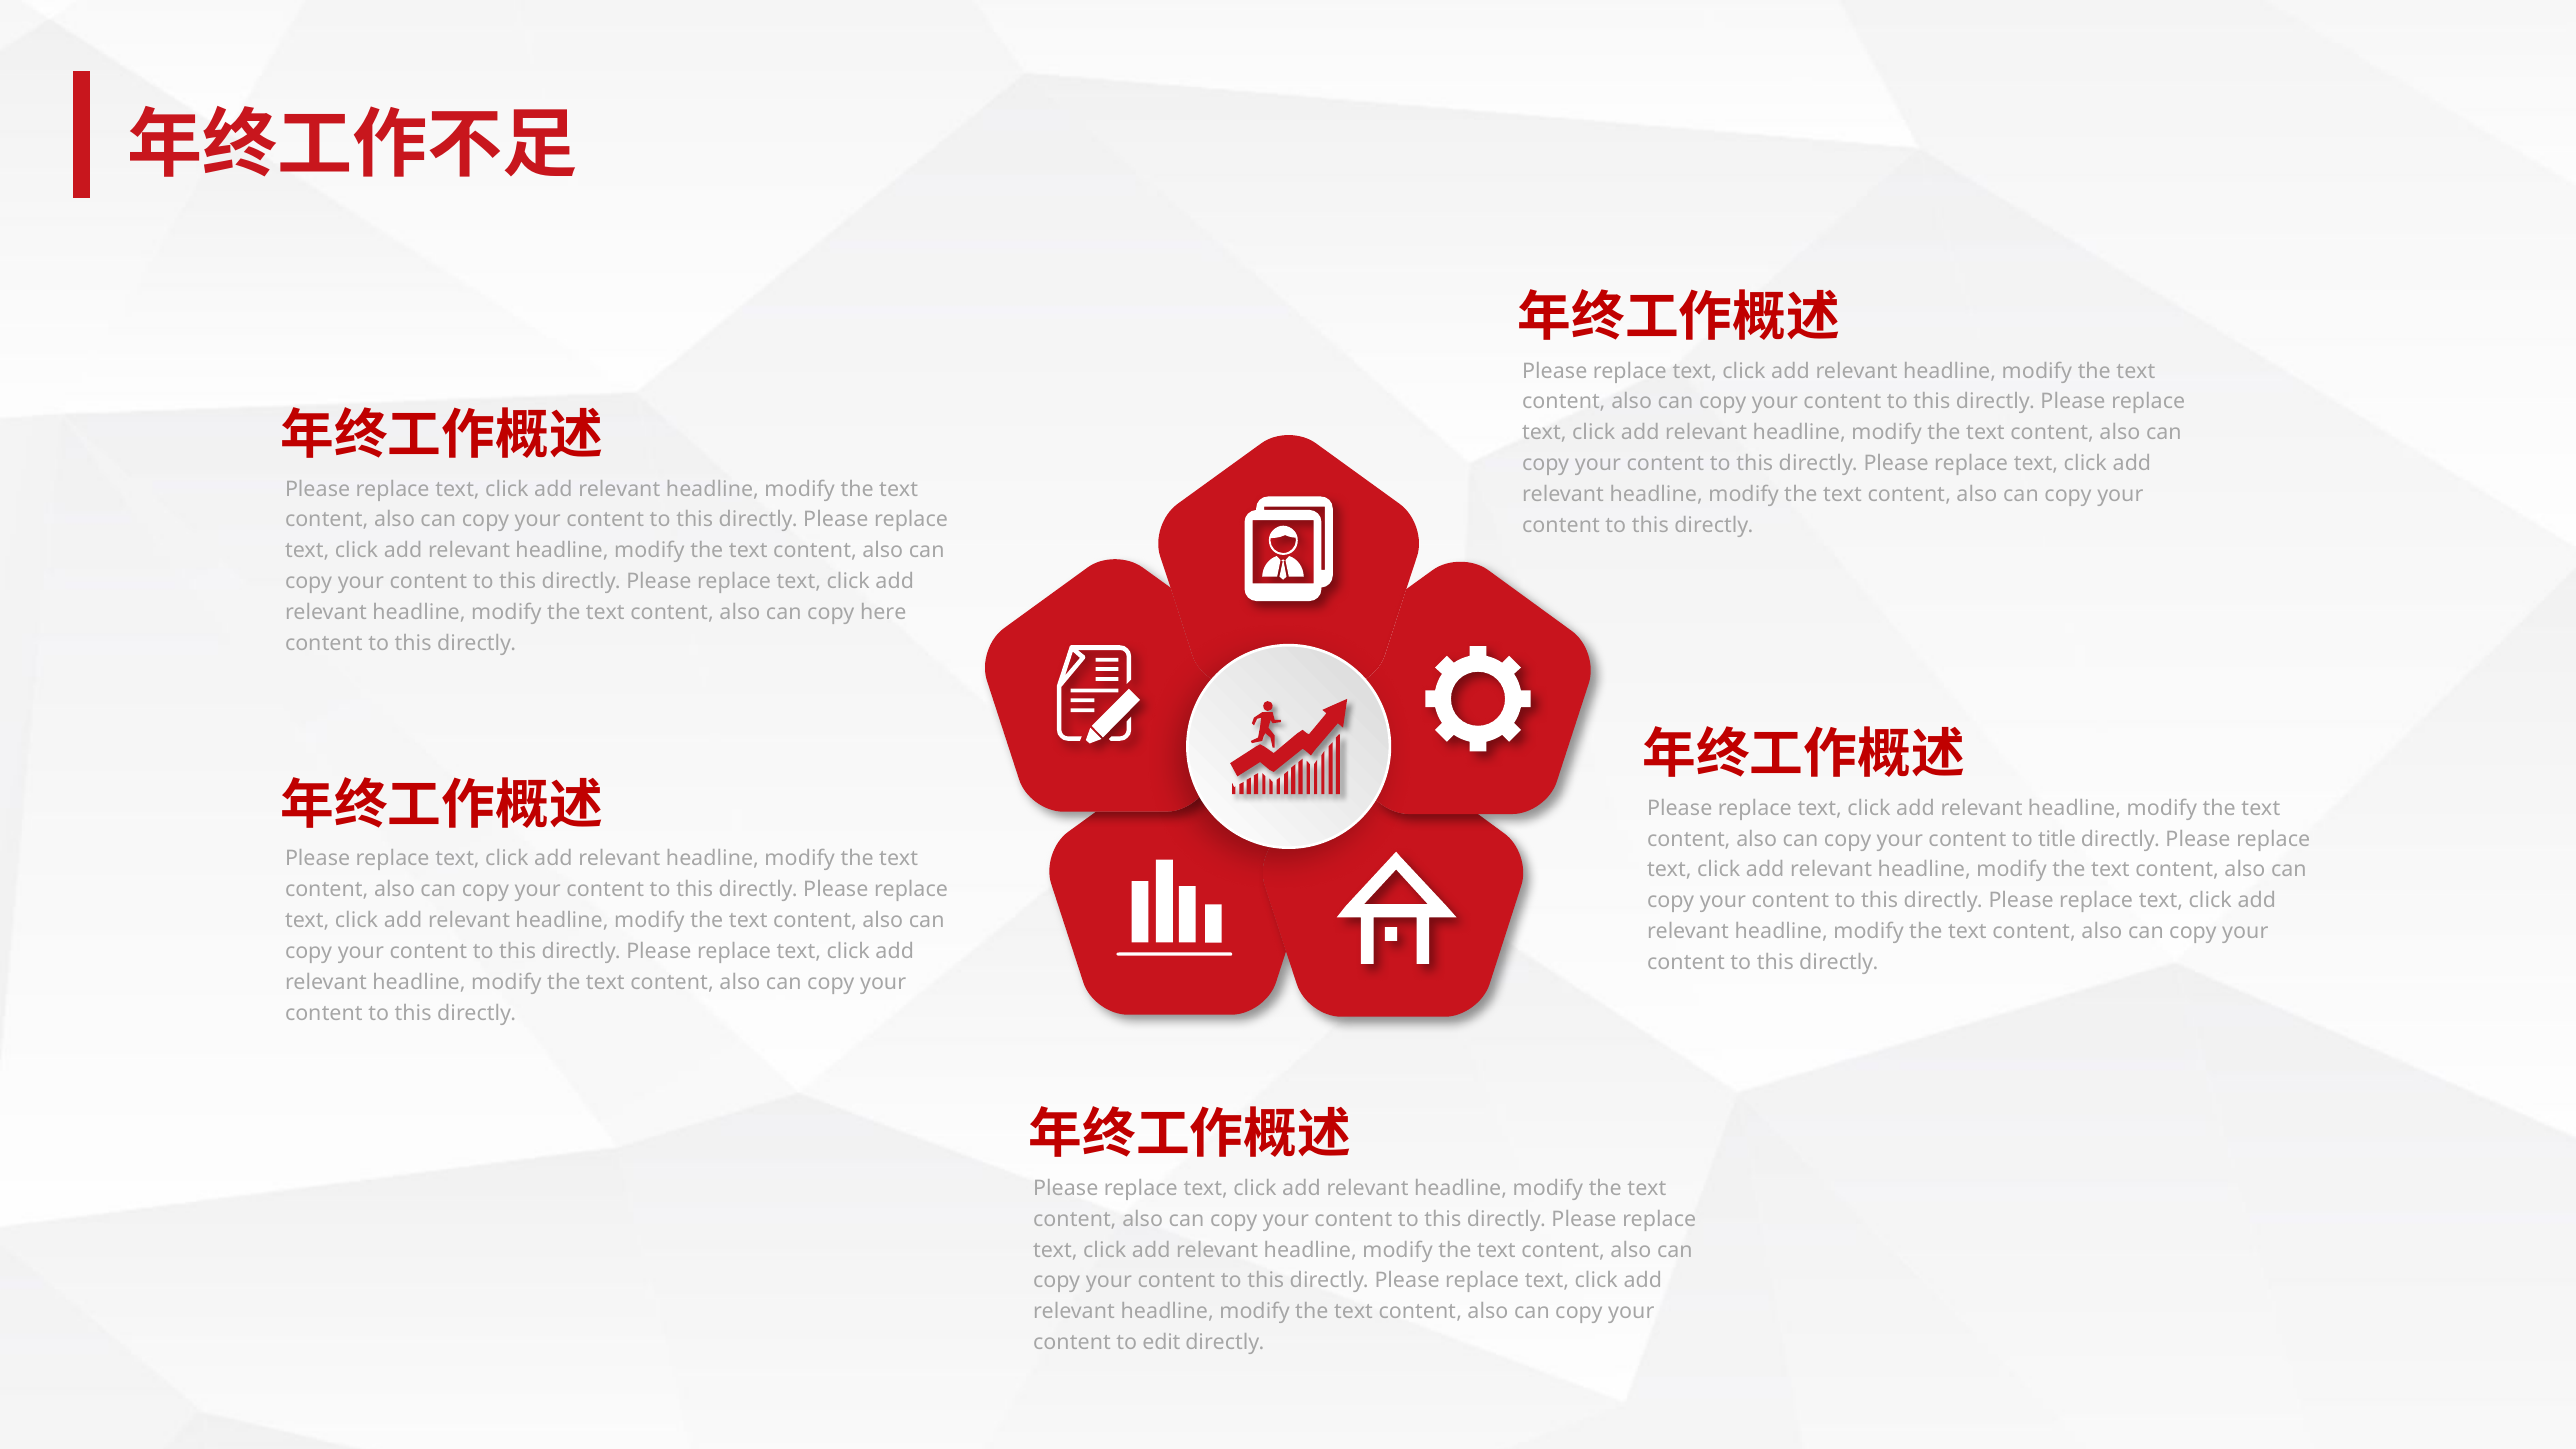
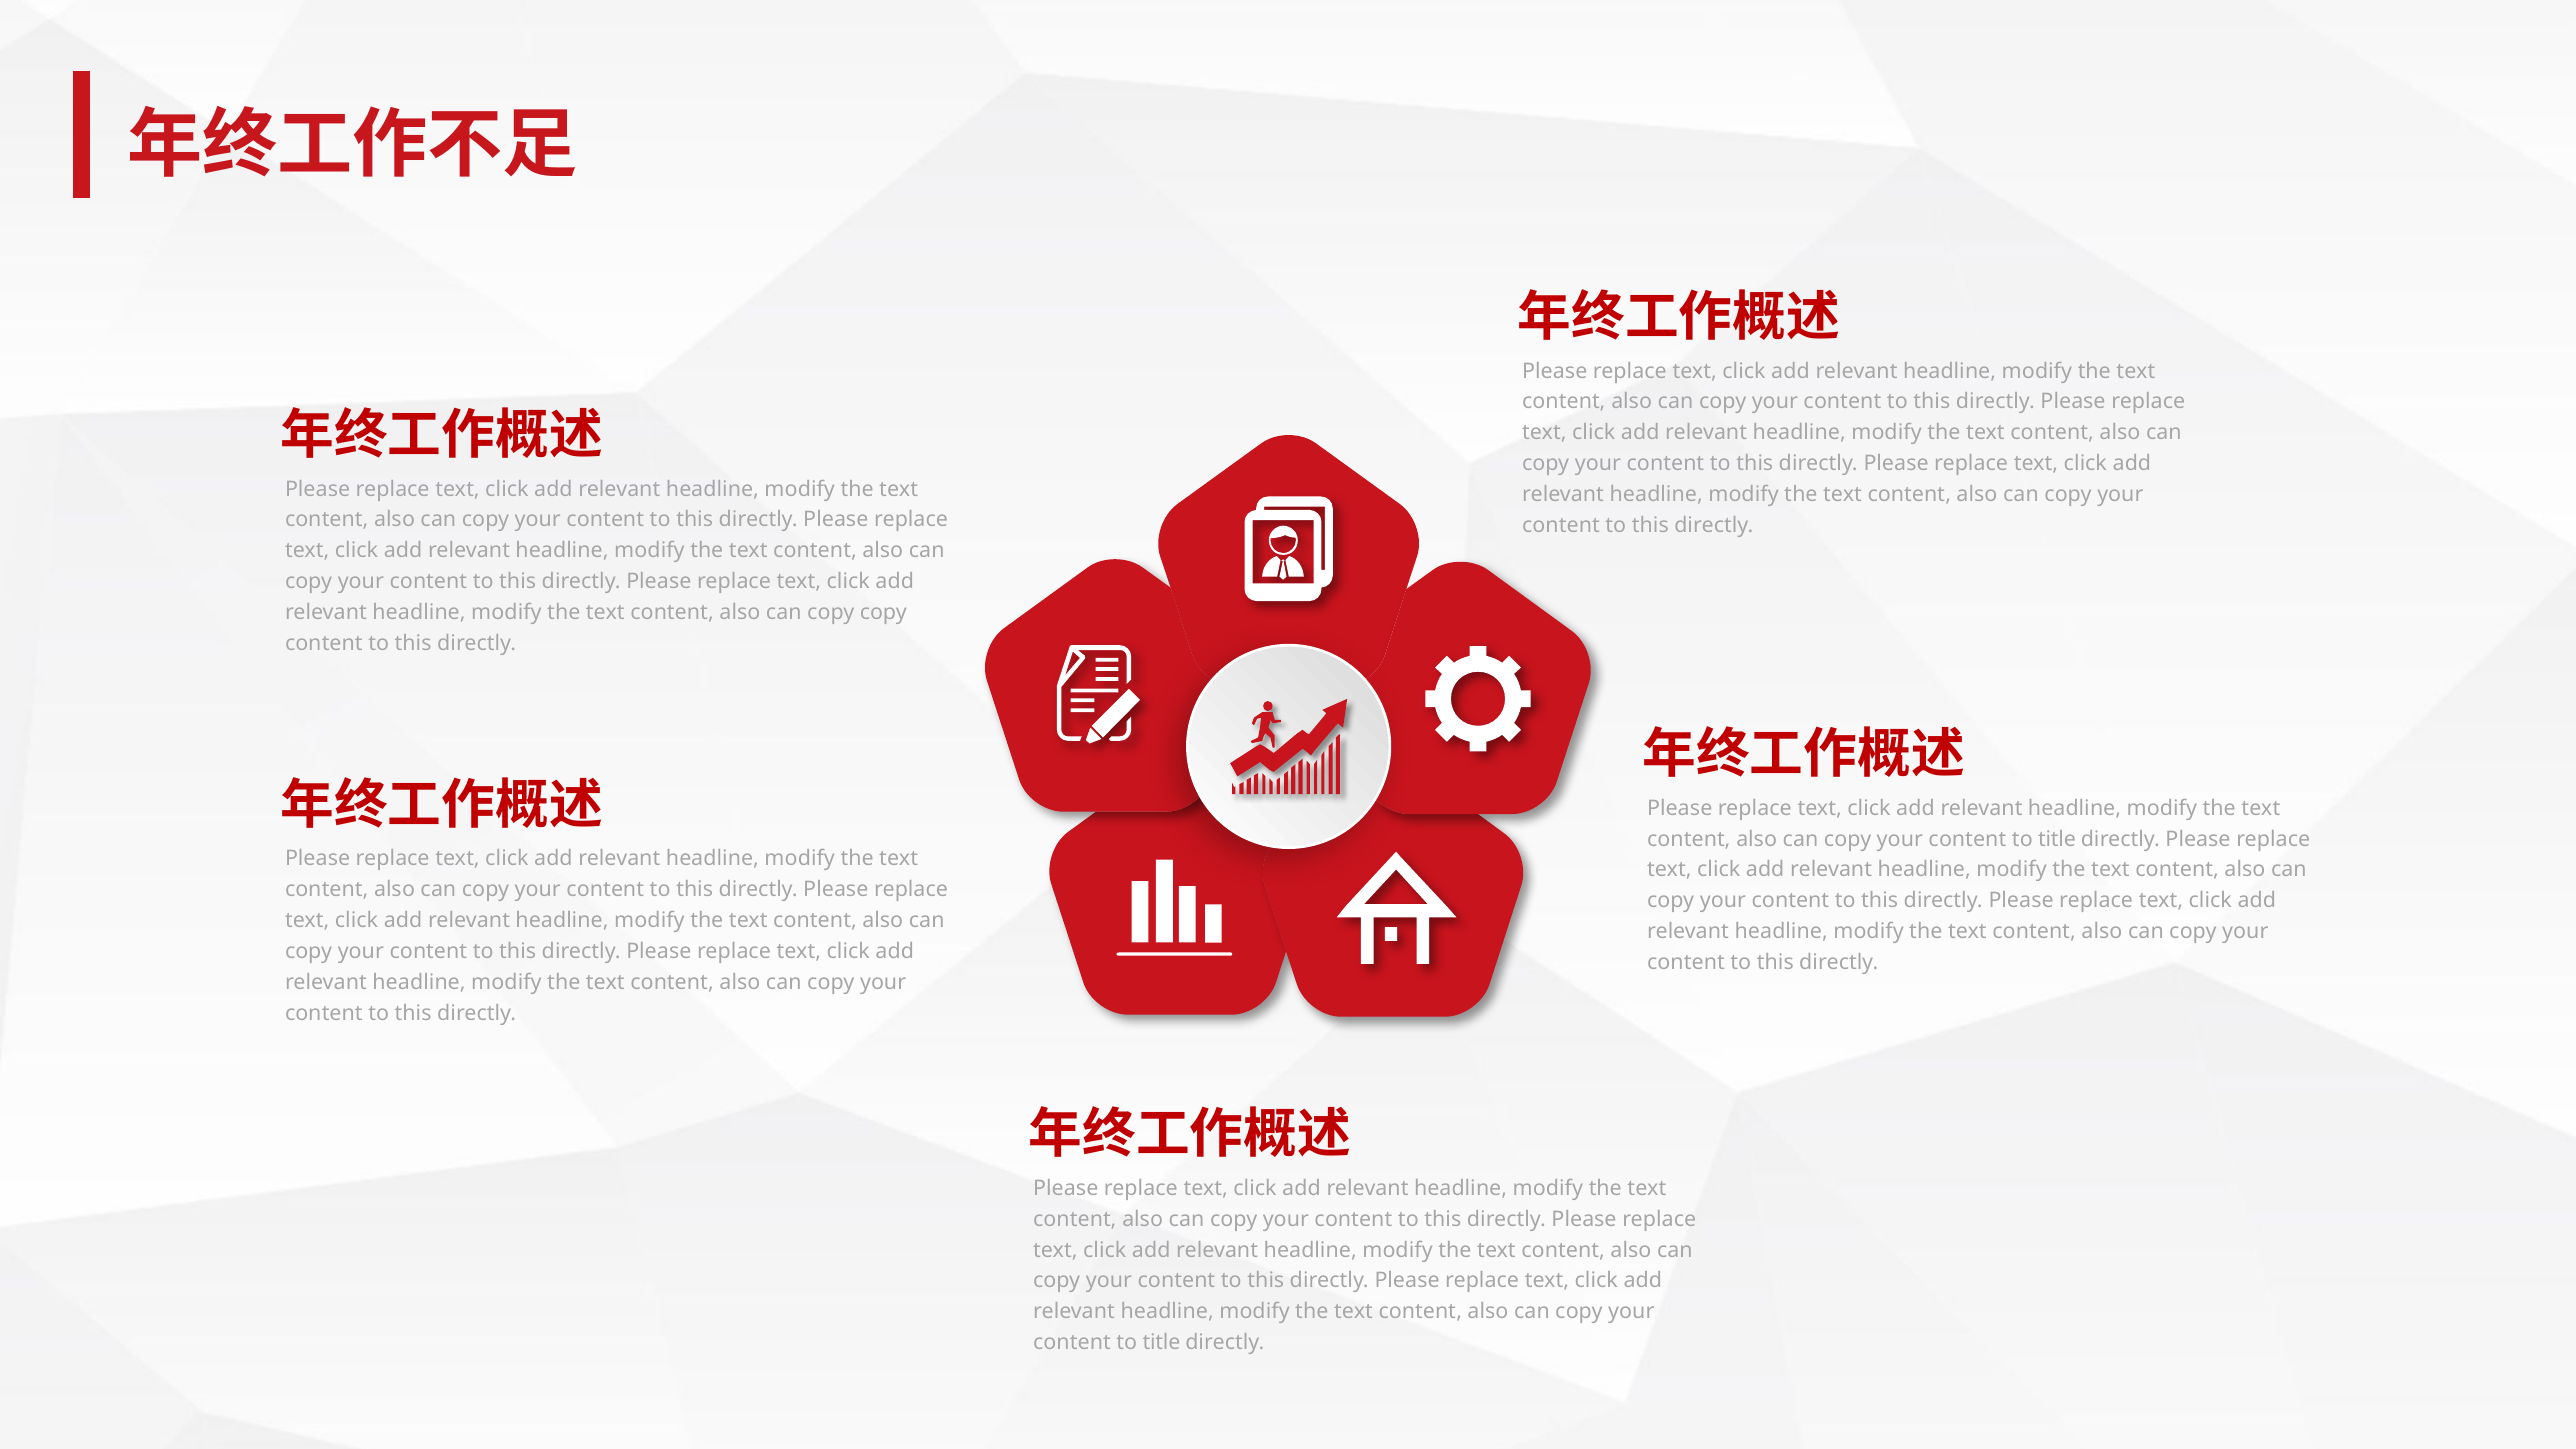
copy here: here -> copy (883, 612)
edit: edit -> title (1161, 1342)
